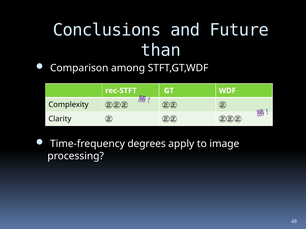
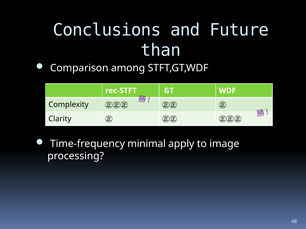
degrees: degrees -> minimal (147, 144)
